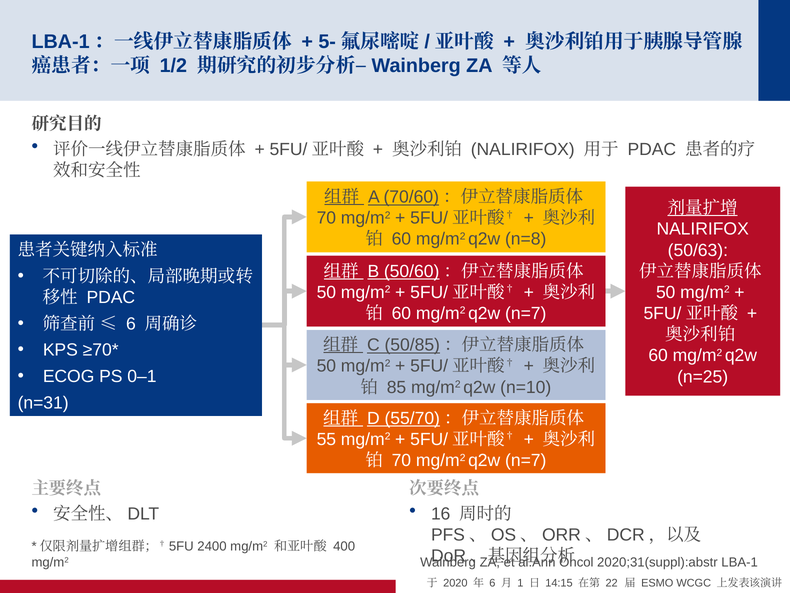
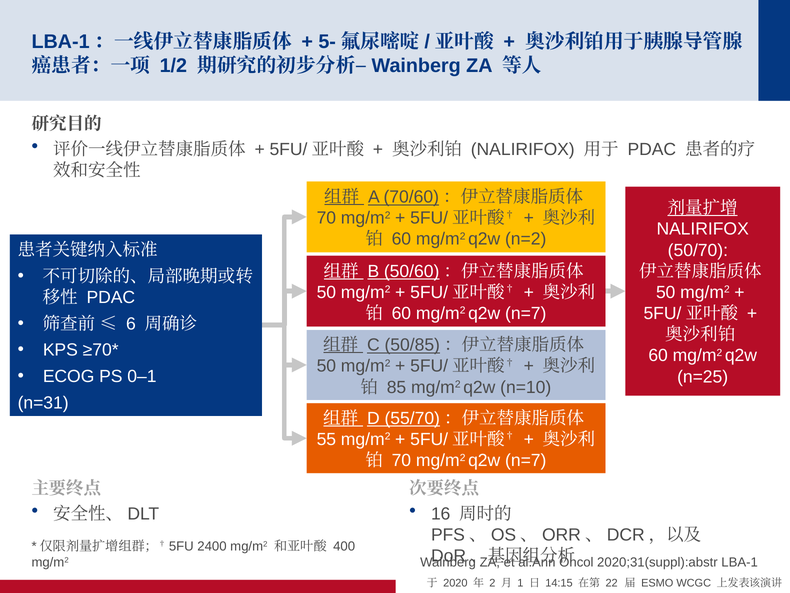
n=8: n=8 -> n=2 (526, 239)
50/63: 50/63 -> 50/70 (698, 250)
6: 6 -> 2 (492, 582)
